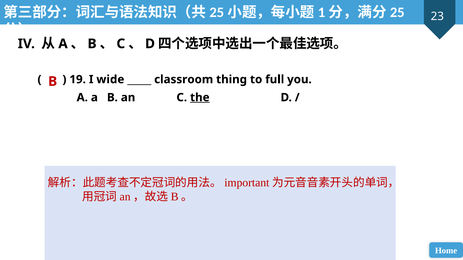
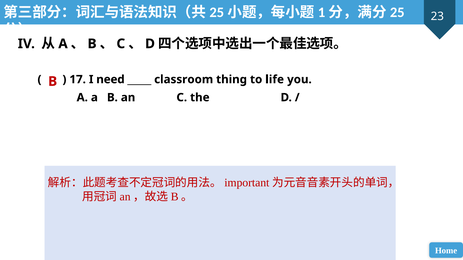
19: 19 -> 17 (78, 80)
wide: wide -> need (110, 80)
full: full -> life (275, 80)
the underline: present -> none (200, 98)
